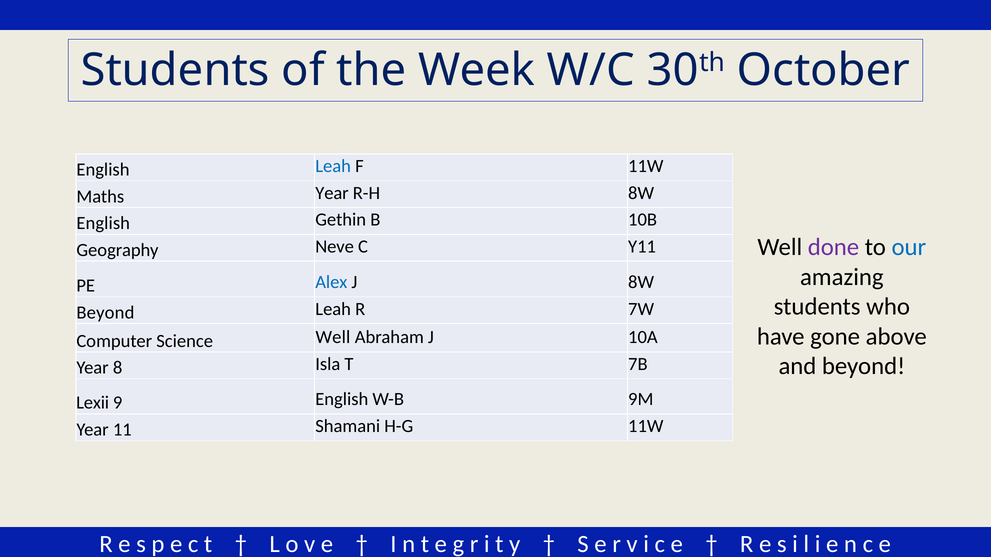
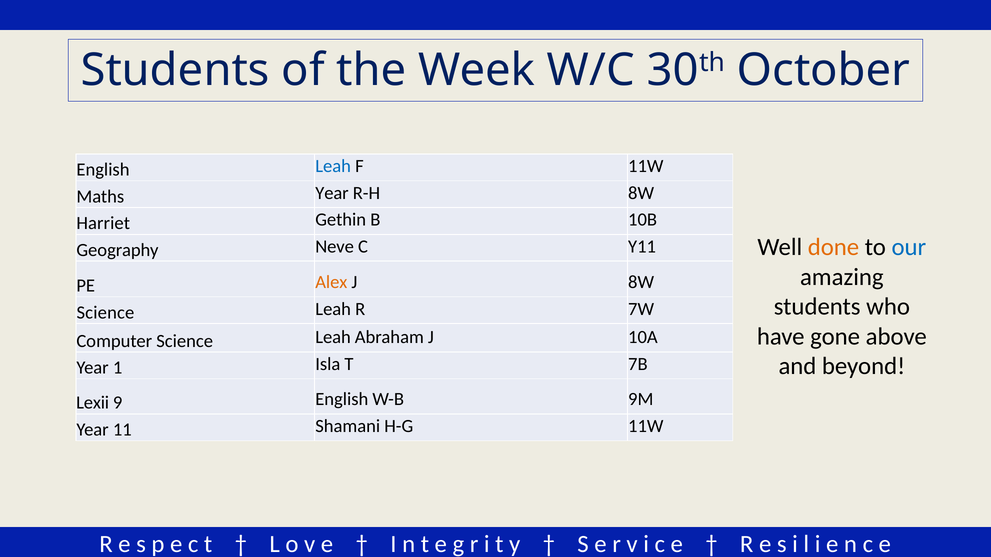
English: English -> Harriet (103, 223)
done colour: purple -> orange (833, 247)
Alex colour: blue -> orange (331, 282)
Beyond: Beyond -> Science (105, 313)
Computer Science Well: Well -> Leah (333, 337)
8: 8 -> 1 (118, 368)
